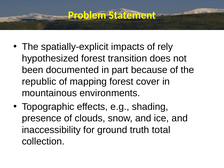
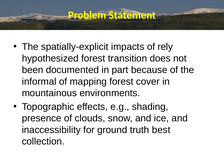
republic: republic -> informal (39, 82)
total: total -> best (161, 130)
